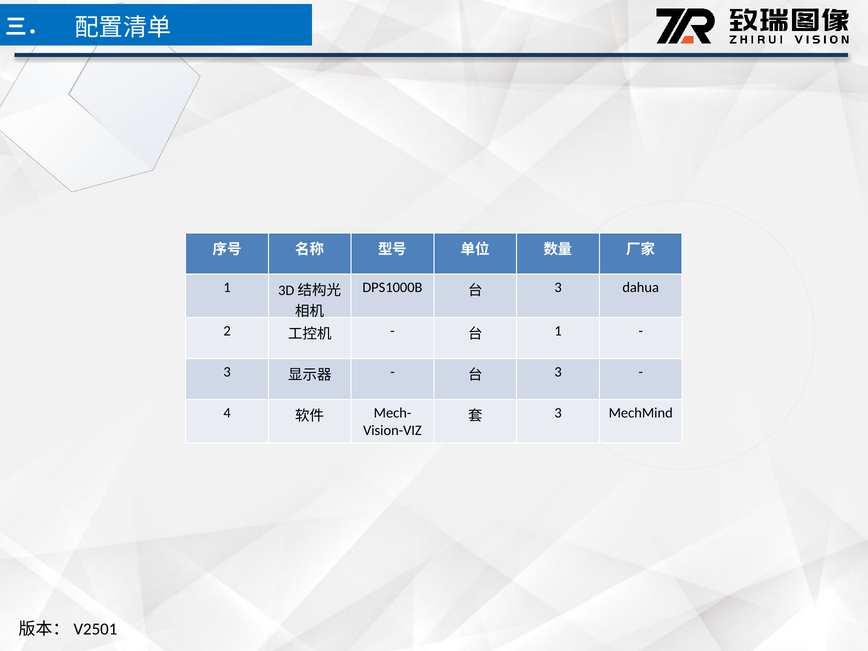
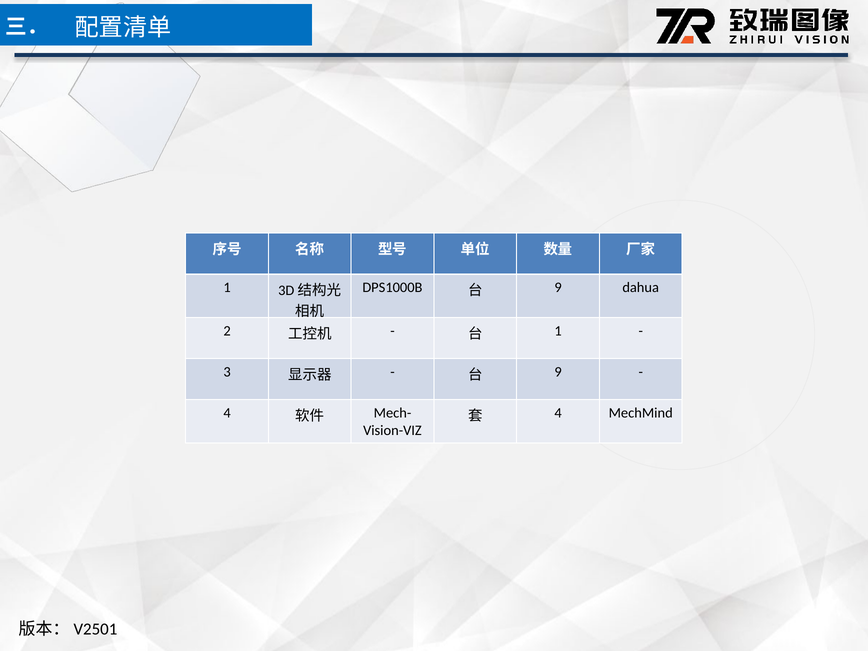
3: 3 -> 9 (558, 288)
3: 3 -> 9 (558, 372)
3: 3 -> 4 (558, 413)
